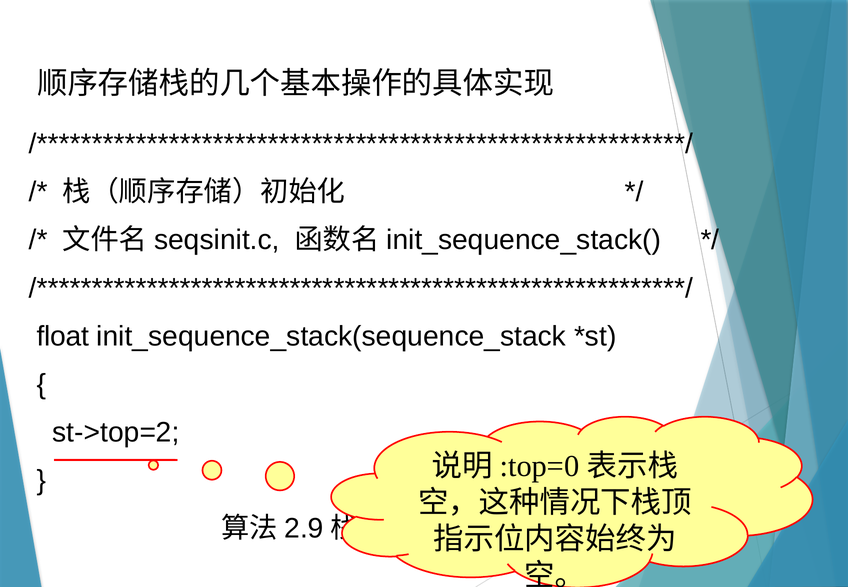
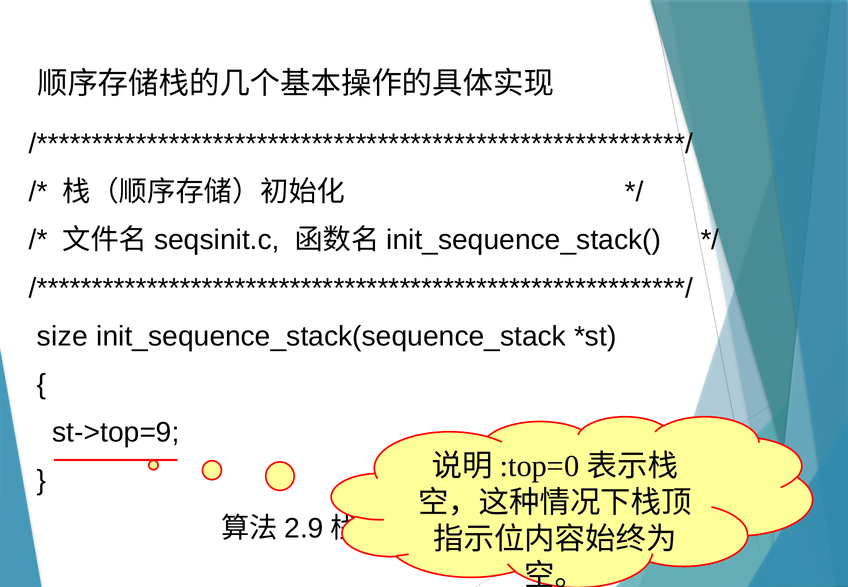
float: float -> size (62, 336)
st->top=2: st->top=2 -> st->top=9 (116, 432)
